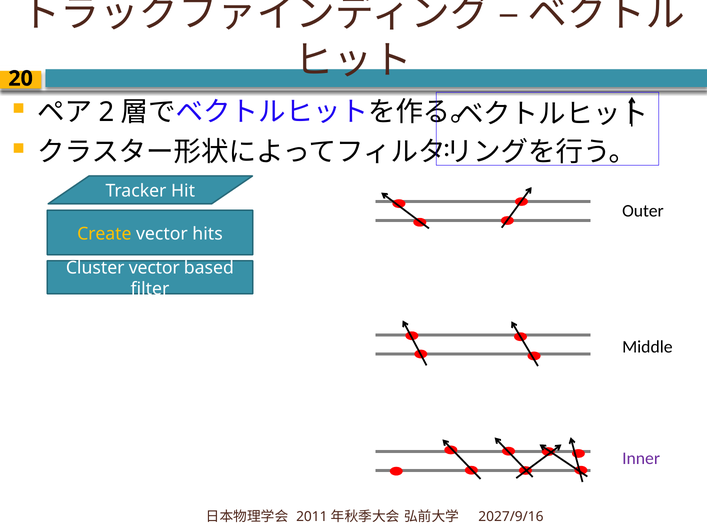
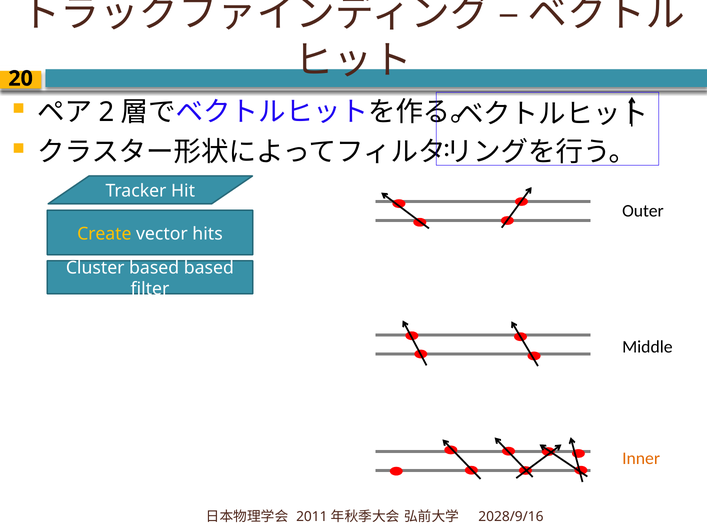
Cluster vector: vector -> based (154, 268)
Inner colour: purple -> orange (641, 459)
2027/9/16: 2027/9/16 -> 2028/9/16 (511, 517)
